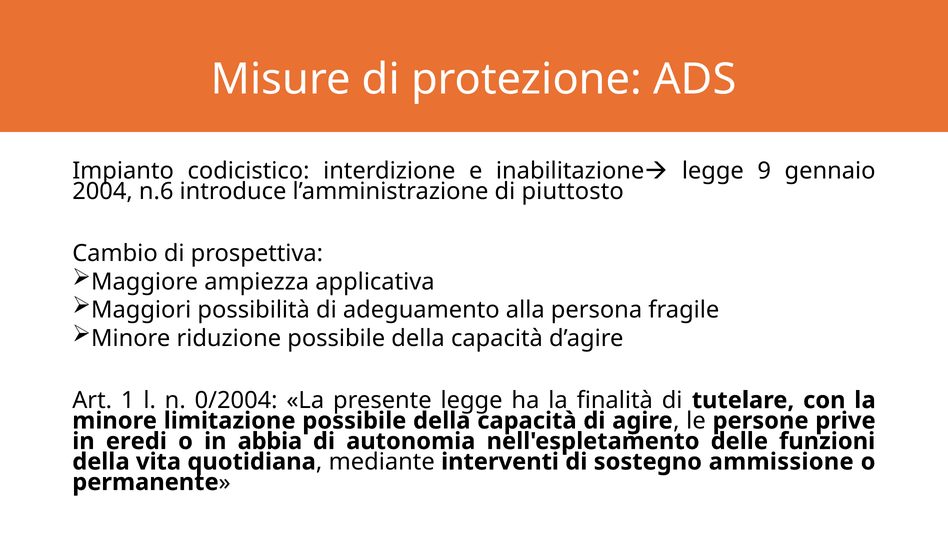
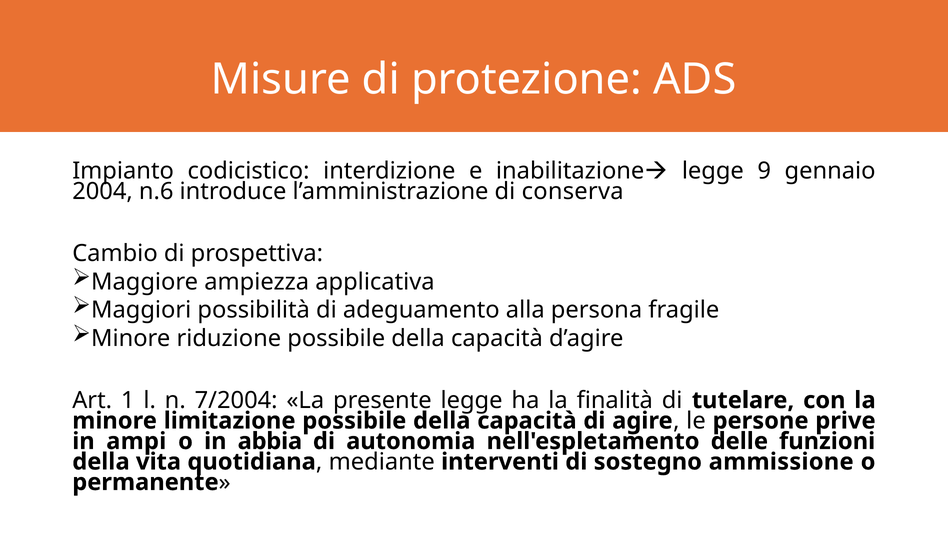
piuttosto: piuttosto -> conserva (573, 192)
0/2004: 0/2004 -> 7/2004 (236, 400)
eredi: eredi -> ampi (136, 441)
